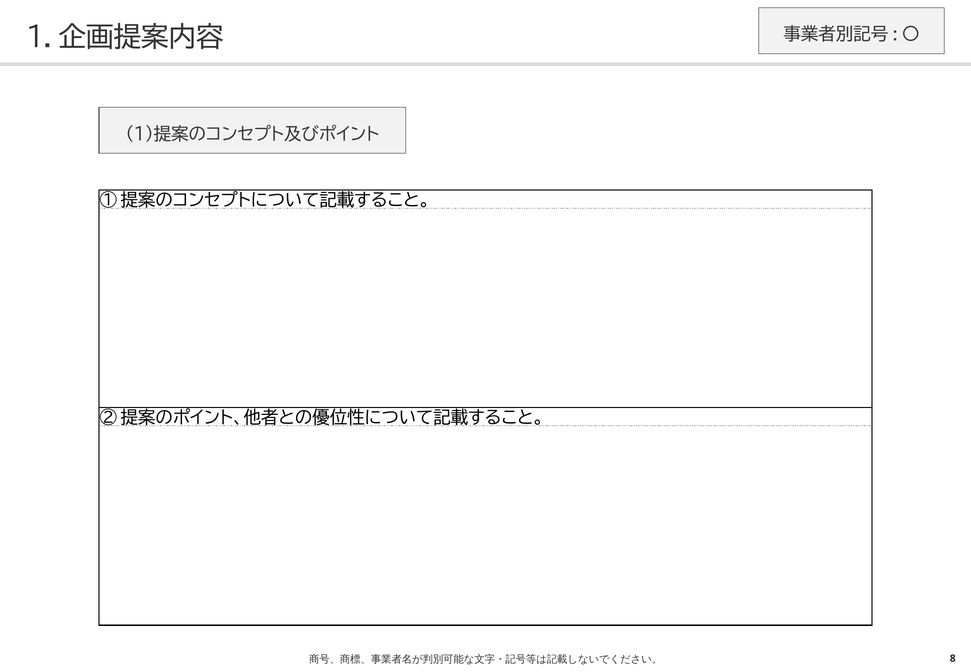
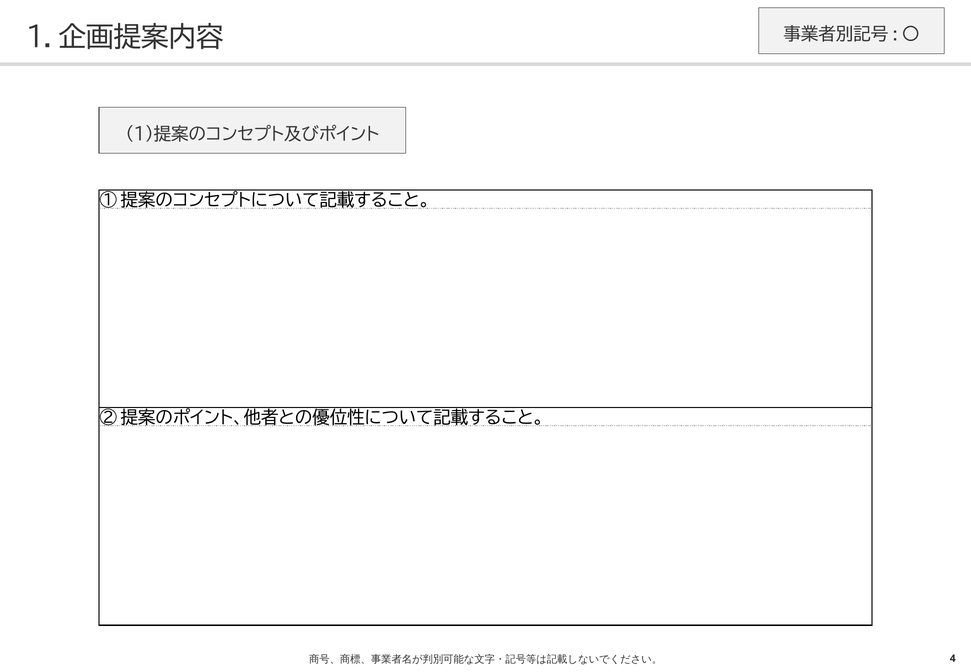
8: 8 -> 4 (953, 659)
